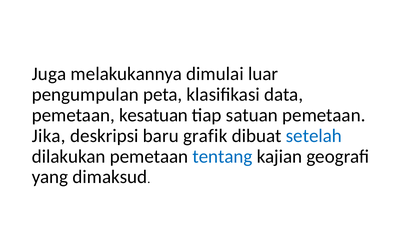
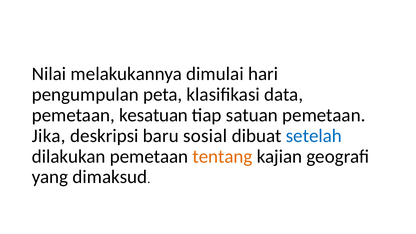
Juga: Juga -> Nilai (49, 74)
luar: luar -> hari (263, 74)
grafik: grafik -> sosial (205, 136)
tentang colour: blue -> orange (223, 156)
